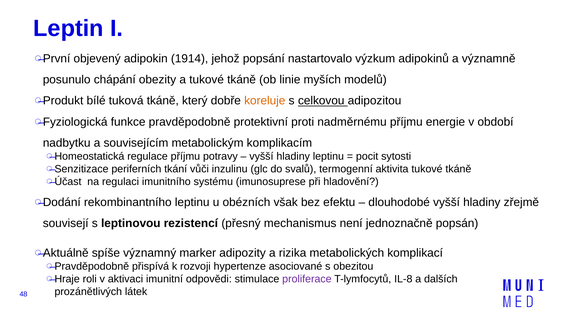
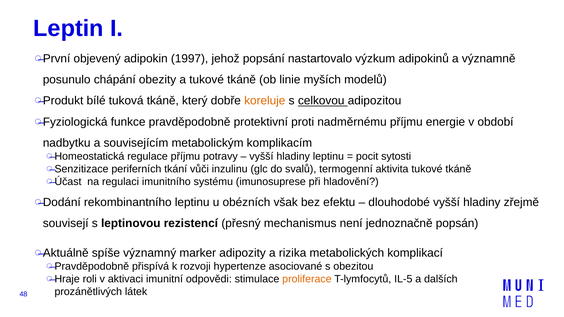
1914: 1914 -> 1997 (190, 59)
proliferace colour: purple -> orange (307, 279)
IL-8: IL-8 -> IL-5 (403, 279)
